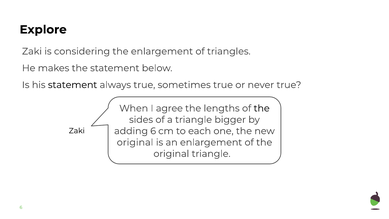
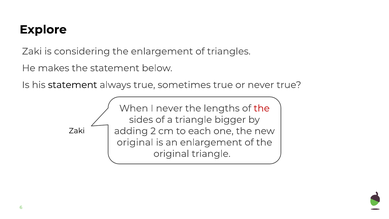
I agree: agree -> never (169, 108)
the colour: black -> red (262, 108)
adding 6: 6 -> 2 (153, 131)
